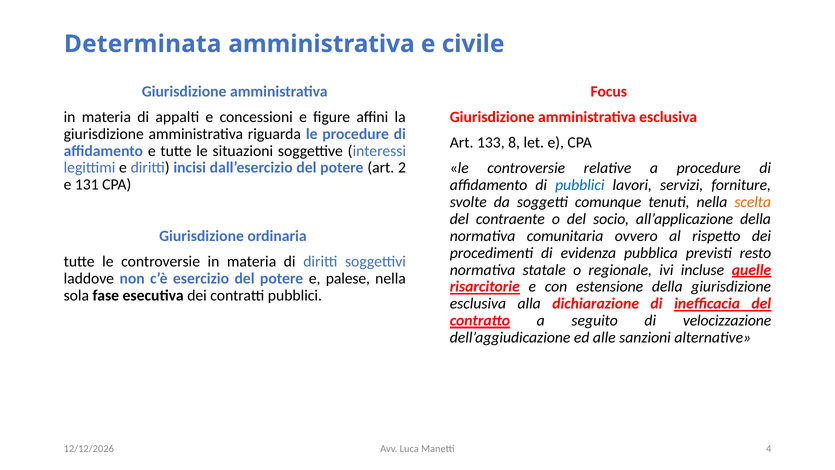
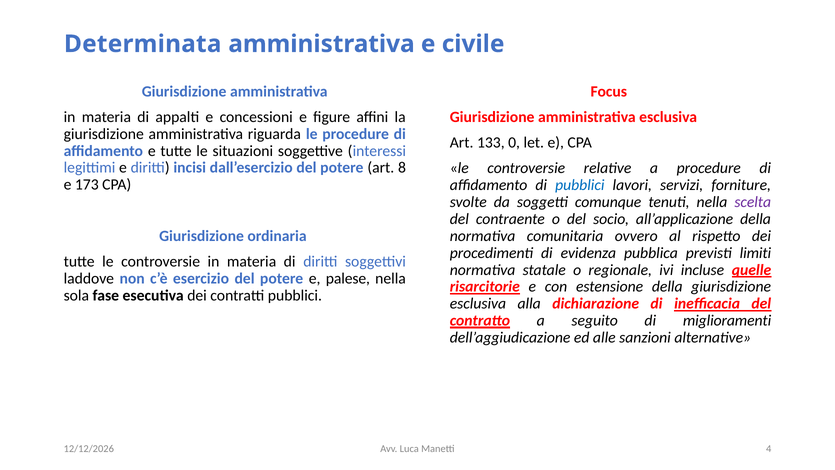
8: 8 -> 0 (514, 143)
2: 2 -> 8 (402, 168)
131: 131 -> 173 (87, 185)
scelta colour: orange -> purple (753, 202)
resto: resto -> limiti (755, 253)
velocizzazione: velocizzazione -> miglioramenti (727, 320)
